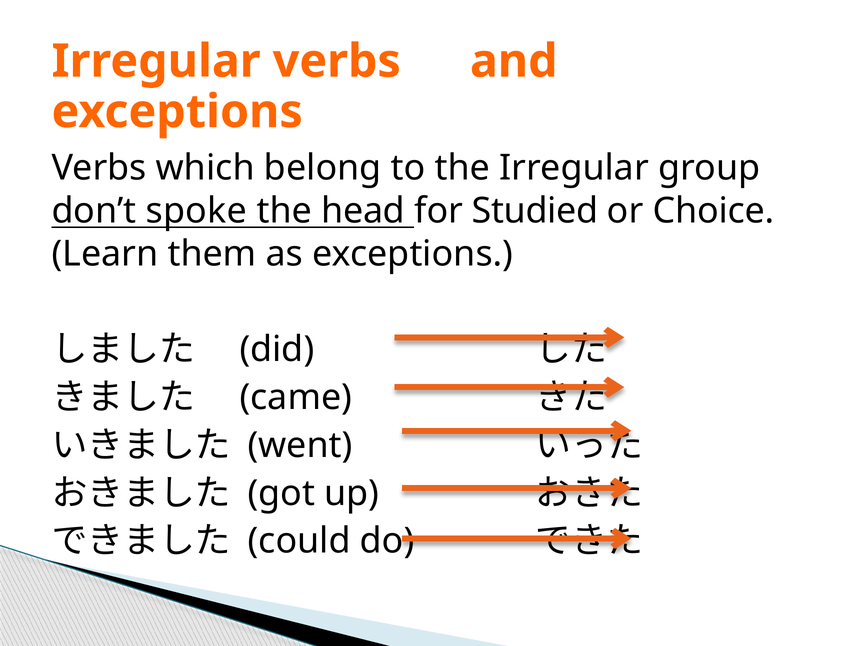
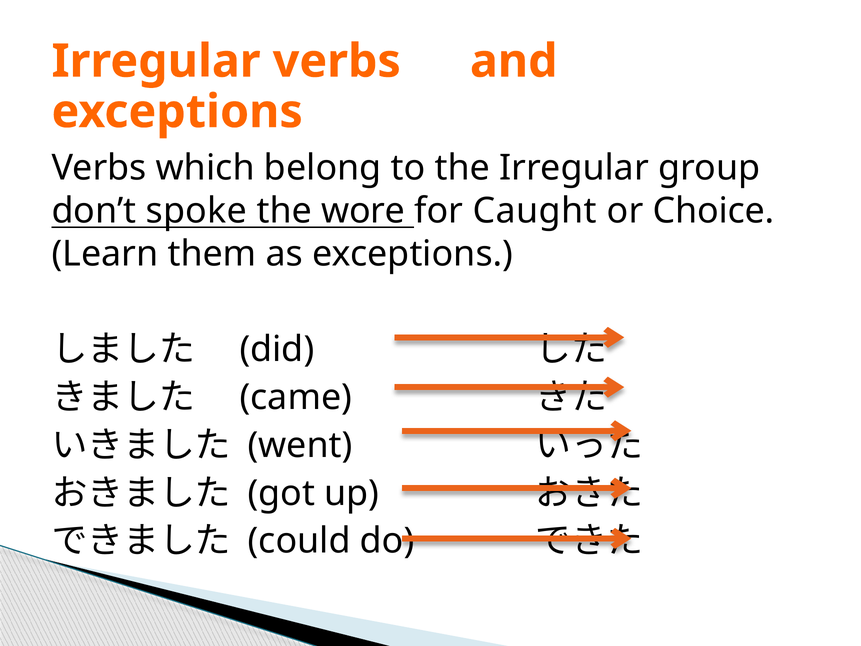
head: head -> wore (363, 211)
Studied: Studied -> Caught (535, 211)
